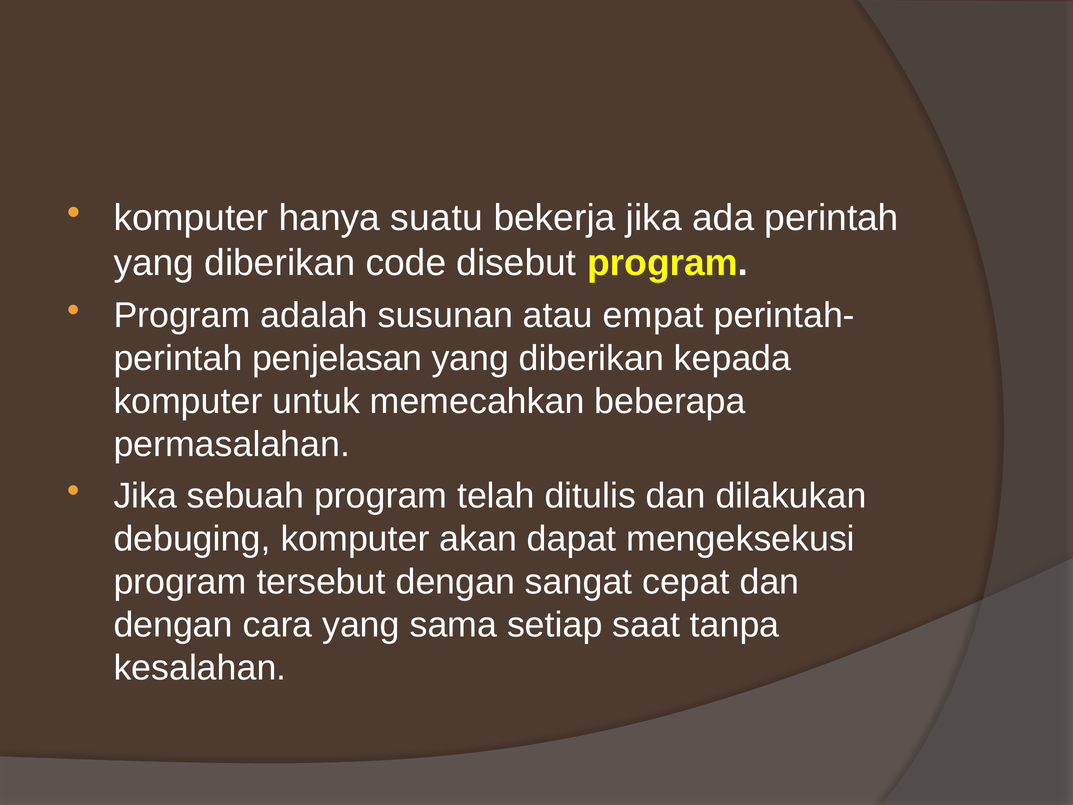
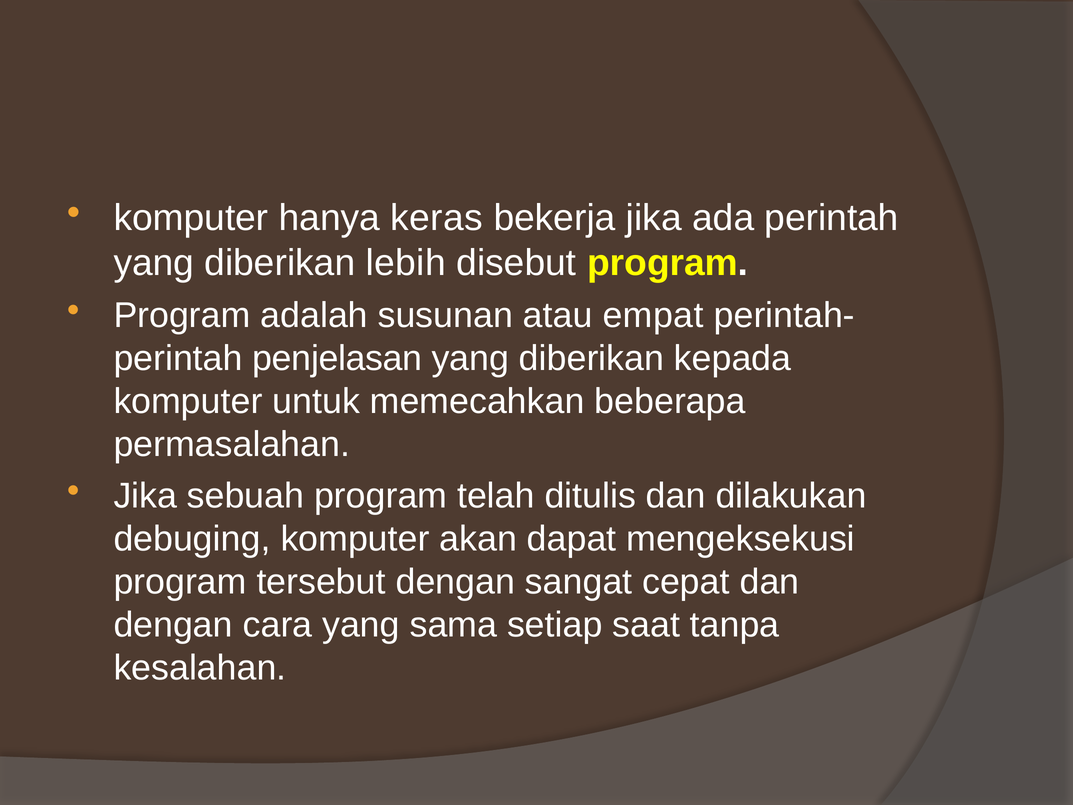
suatu: suatu -> keras (437, 218)
code: code -> lebih (406, 263)
